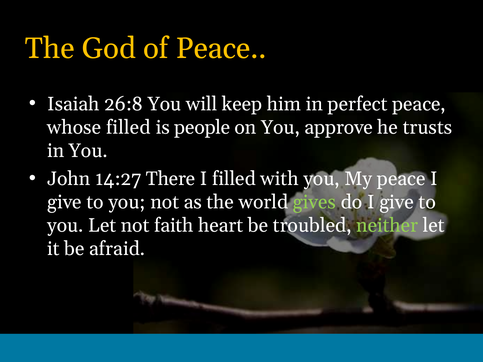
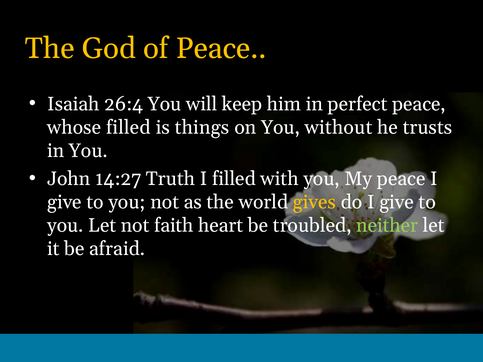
26:8: 26:8 -> 26:4 (124, 104)
people: people -> things (202, 127)
approve: approve -> without (339, 127)
There: There -> Truth (171, 179)
gives colour: light green -> yellow (314, 202)
